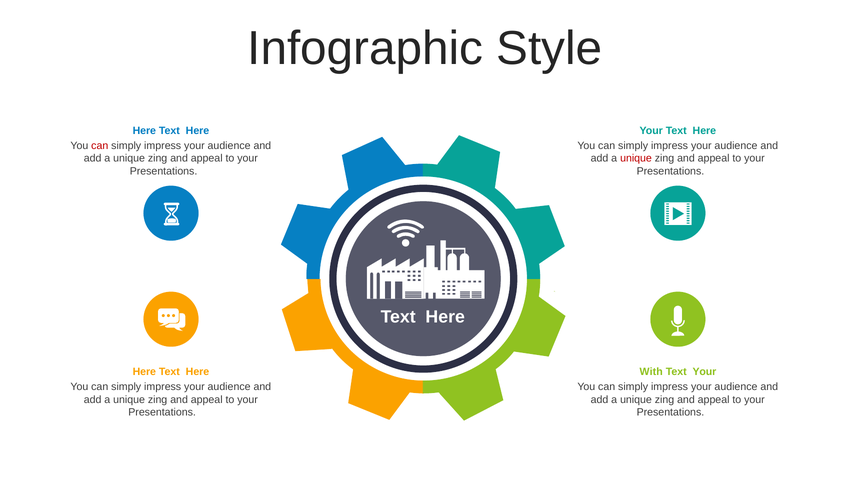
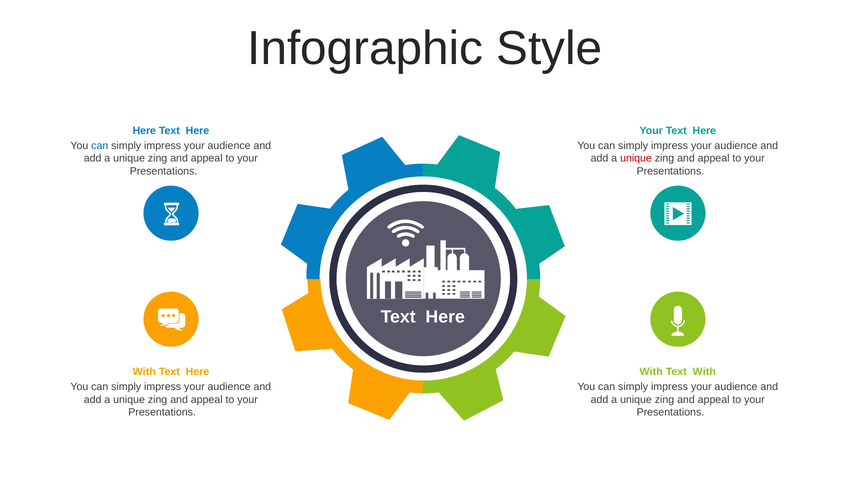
can colour: red -> blue (100, 146)
Here: Here -> With (144, 372)
Text Your: Your -> With (704, 372)
